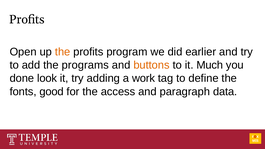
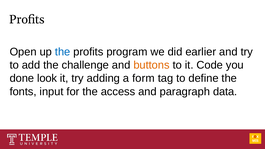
the colour: orange -> blue (63, 52)
programs: programs -> challenge (85, 65)
Much: Much -> Code (210, 65)
work: work -> form (143, 78)
good: good -> input (52, 92)
